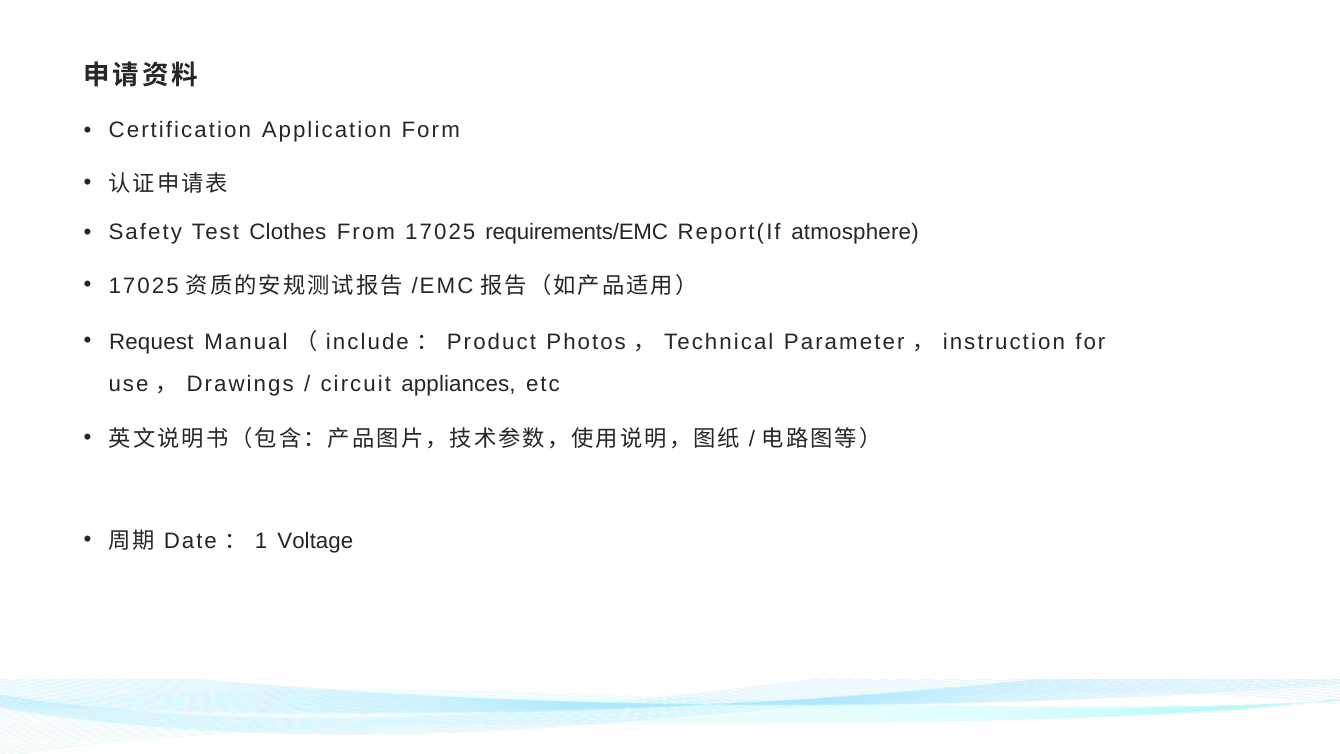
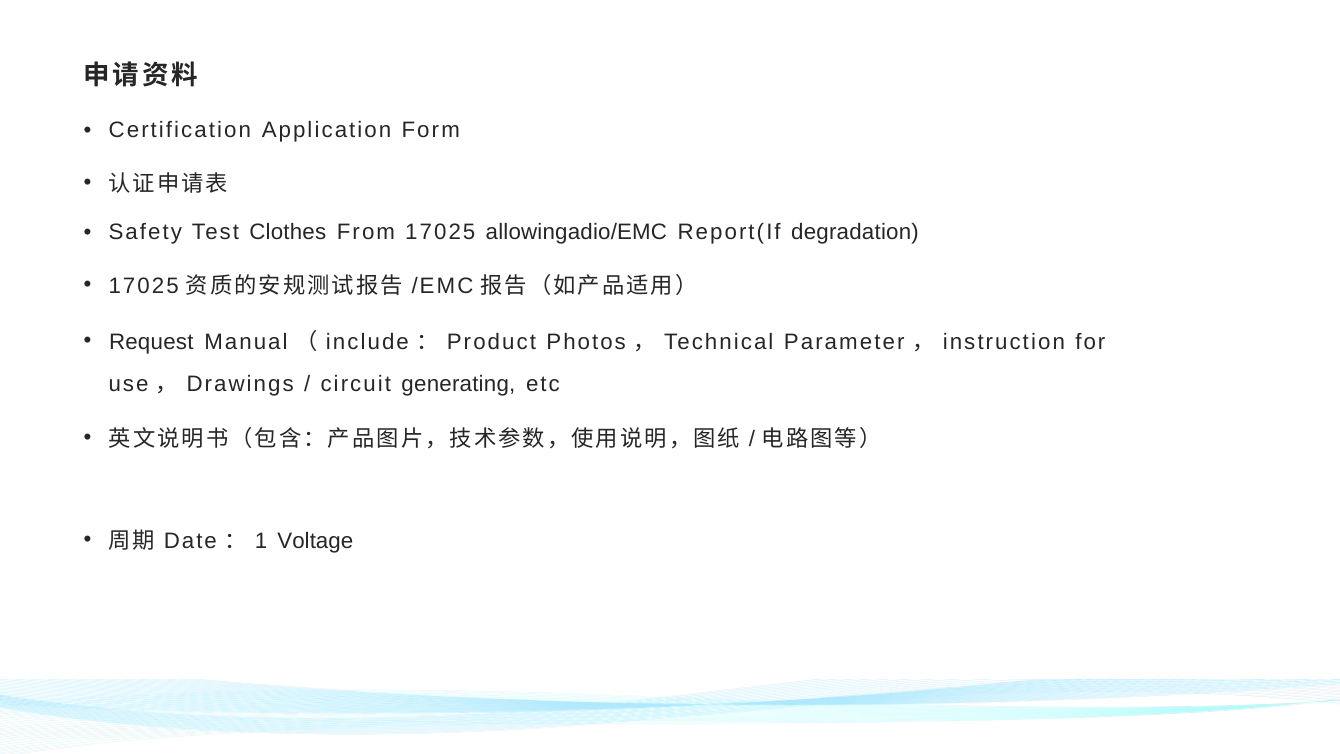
requirements/EMC: requirements/EMC -> allowingadio/EMC (576, 232)
atmosphere: atmosphere -> degradation (855, 232)
appliances: appliances -> generating (458, 384)
